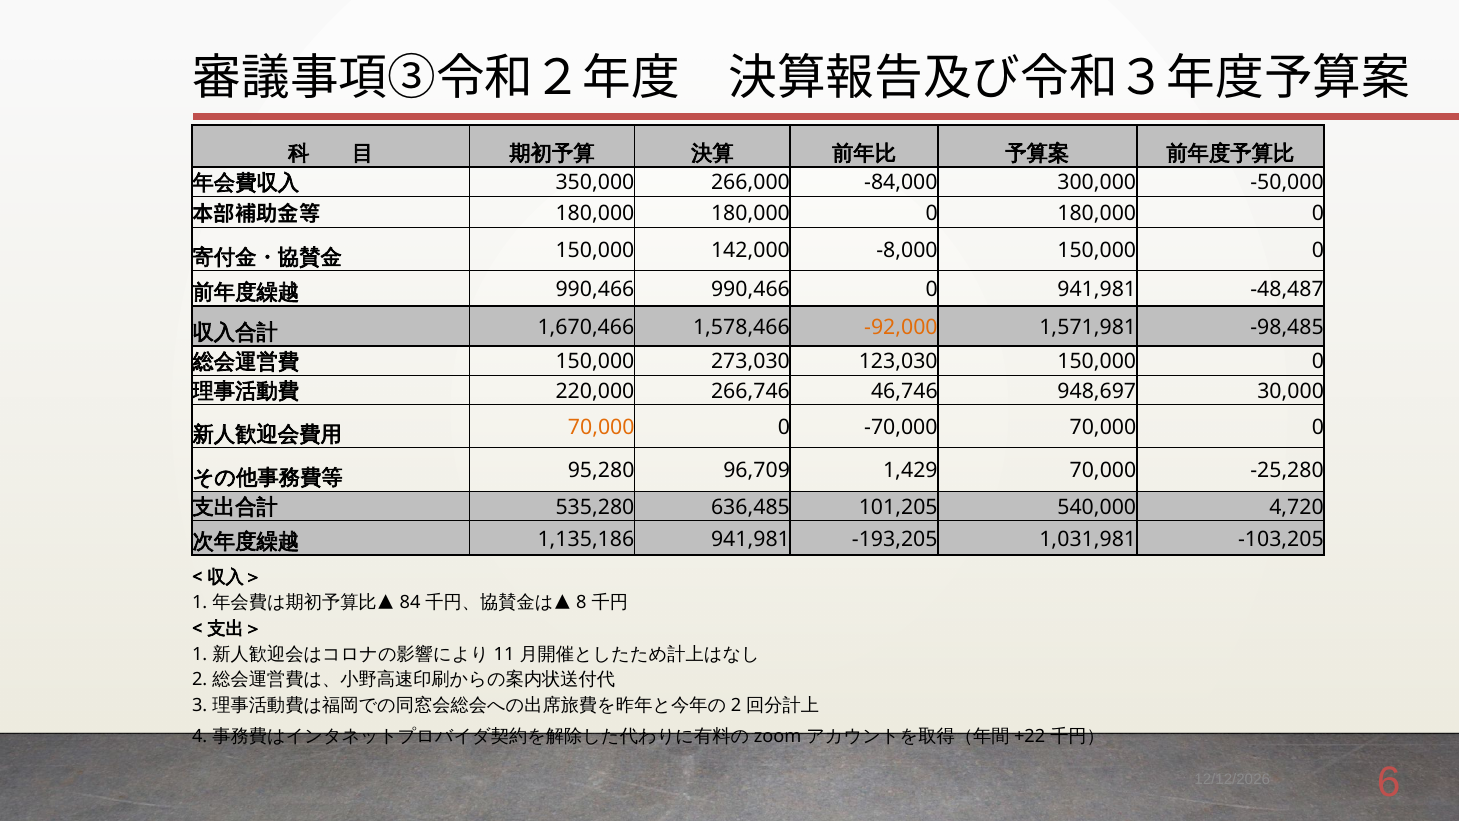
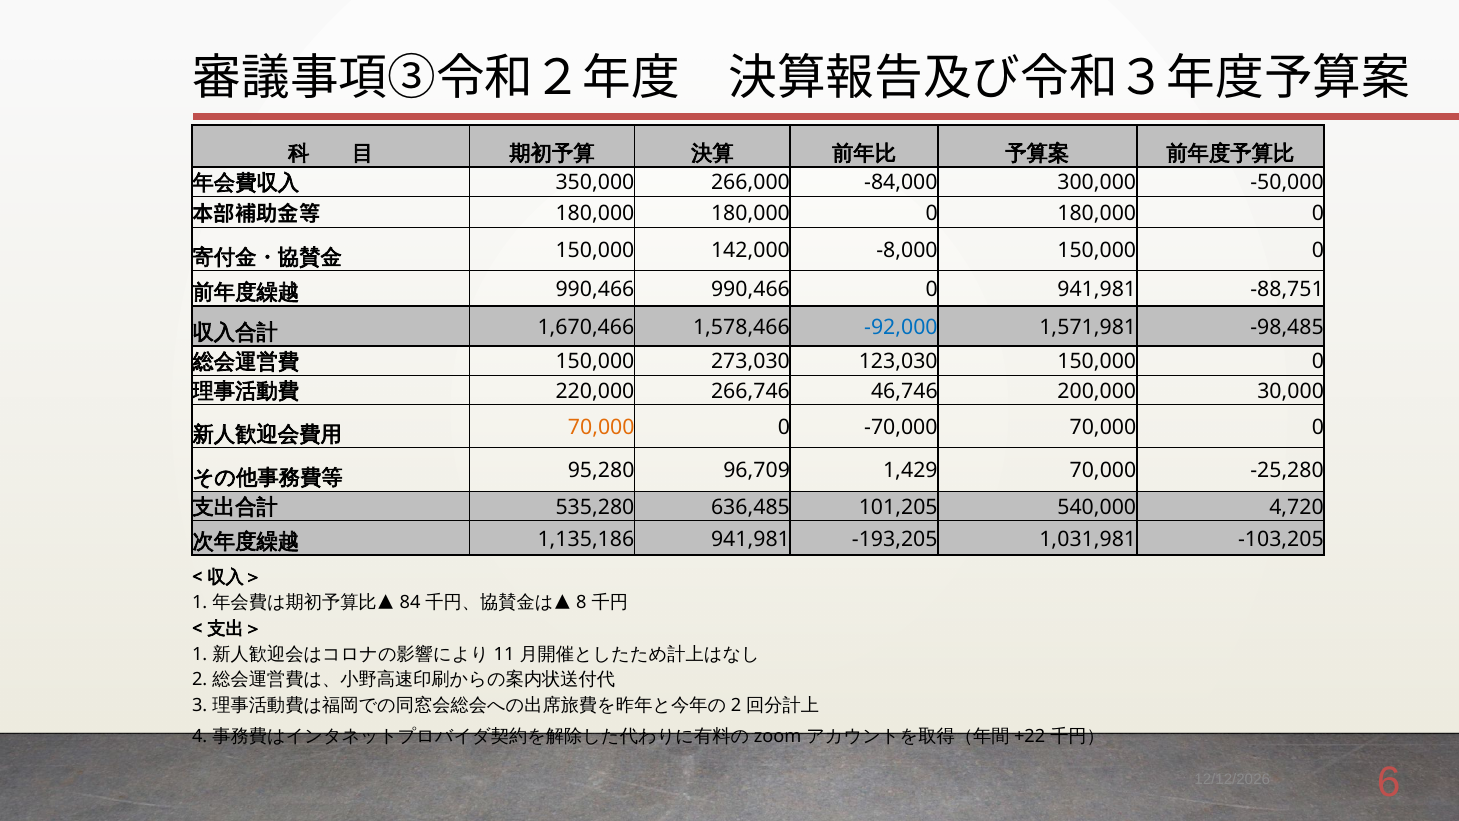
-48,487: -48,487 -> -88,751 (1287, 289)
-92,000 colour: orange -> blue (901, 327)
948,697: 948,697 -> 200,000 (1097, 391)
